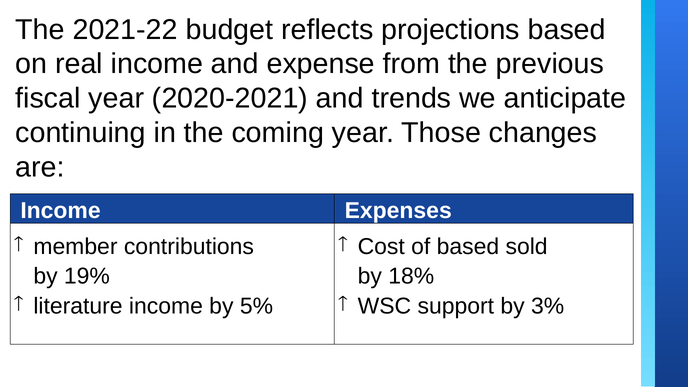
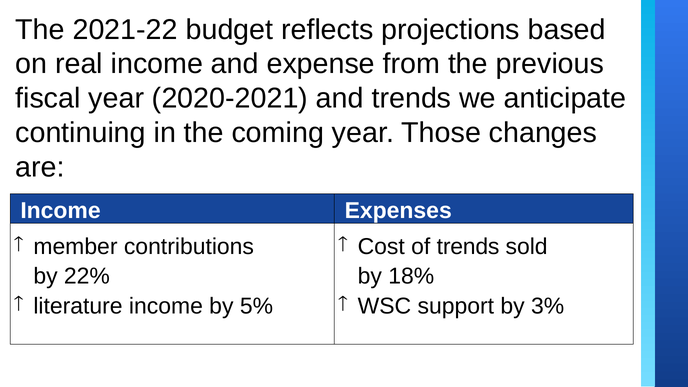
of based: based -> trends (468, 247)
19%: 19% -> 22% (87, 276)
